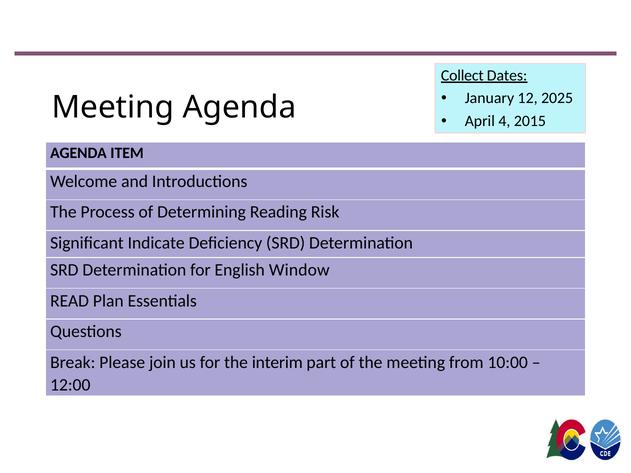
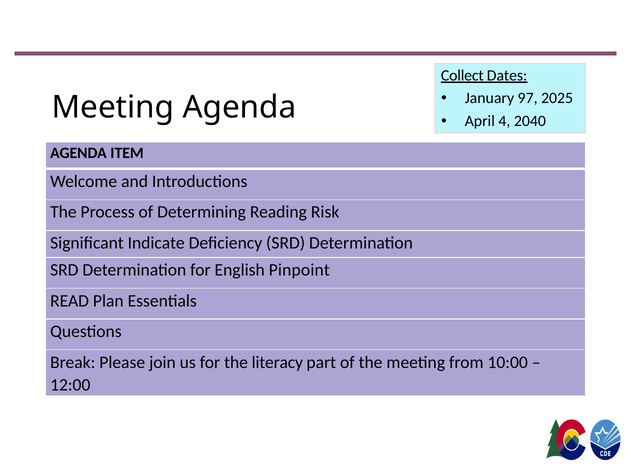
12: 12 -> 97 (528, 98)
2015: 2015 -> 2040 (530, 121)
Window: Window -> Pinpoint (299, 270)
interim: interim -> literacy (277, 362)
